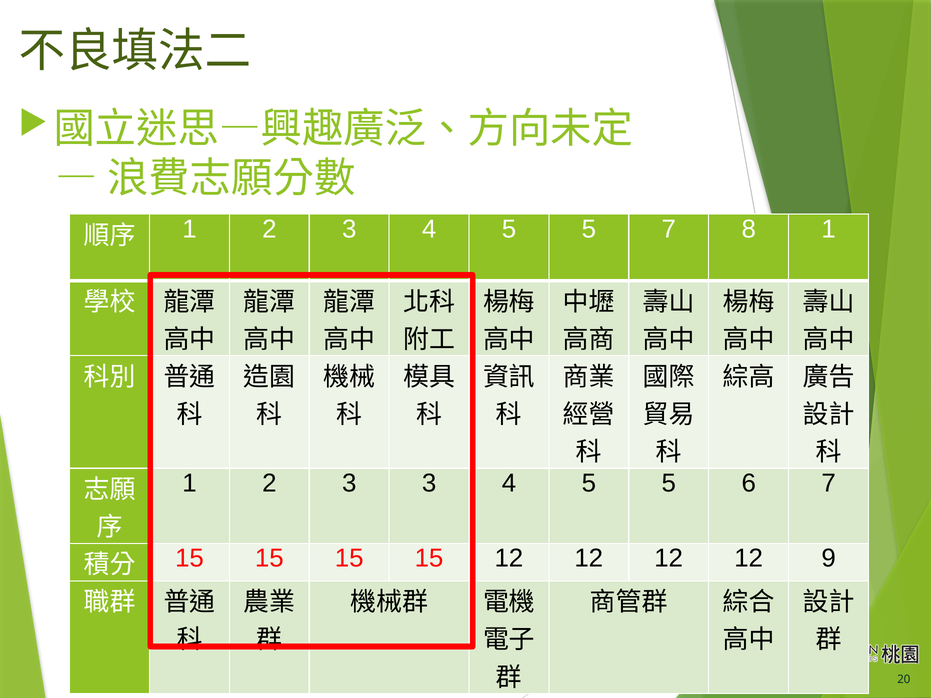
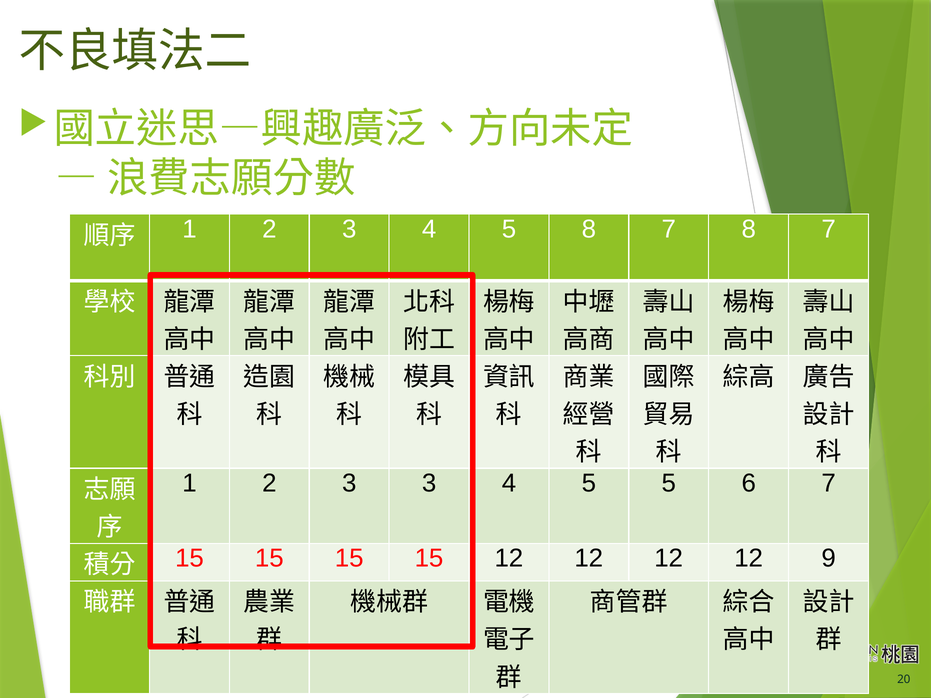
5: 5 -> 8 (589, 229)
7 8 1: 1 -> 7 (829, 229)
